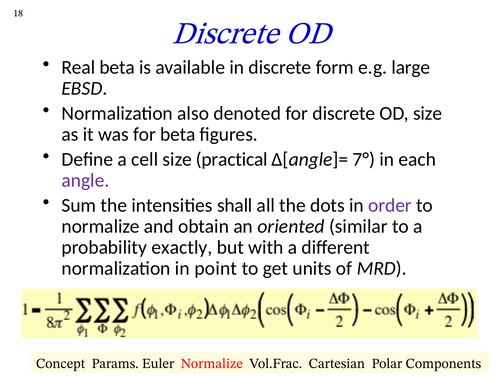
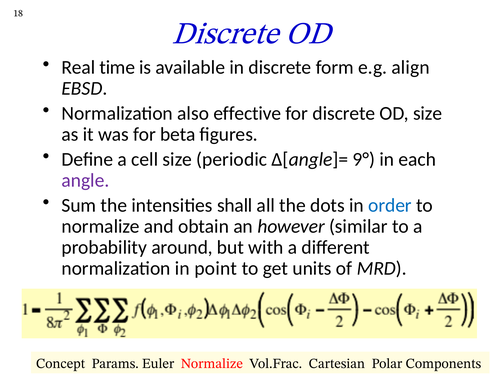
Real beta: beta -> time (117, 67)
large: large -> align (411, 67)
denoted: denoted -> effective (247, 113)
practical: practical -> periodic (232, 160)
7°: 7° -> 9° (364, 160)
order colour: purple -> blue (390, 206)
oriented: oriented -> however (291, 227)
exactly: exactly -> around (182, 248)
